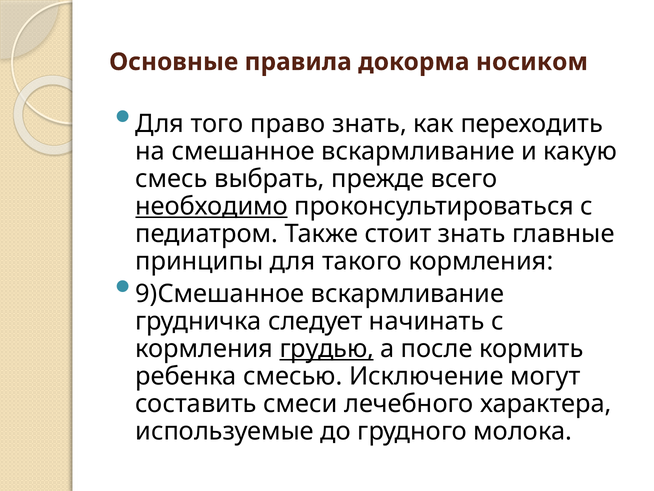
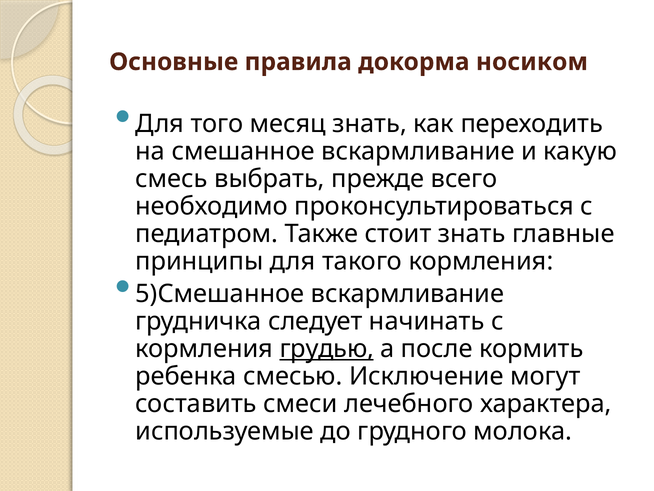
право: право -> месяц (288, 124)
необходимо underline: present -> none (212, 206)
9)Смешанное: 9)Смешанное -> 5)Смешанное (220, 294)
